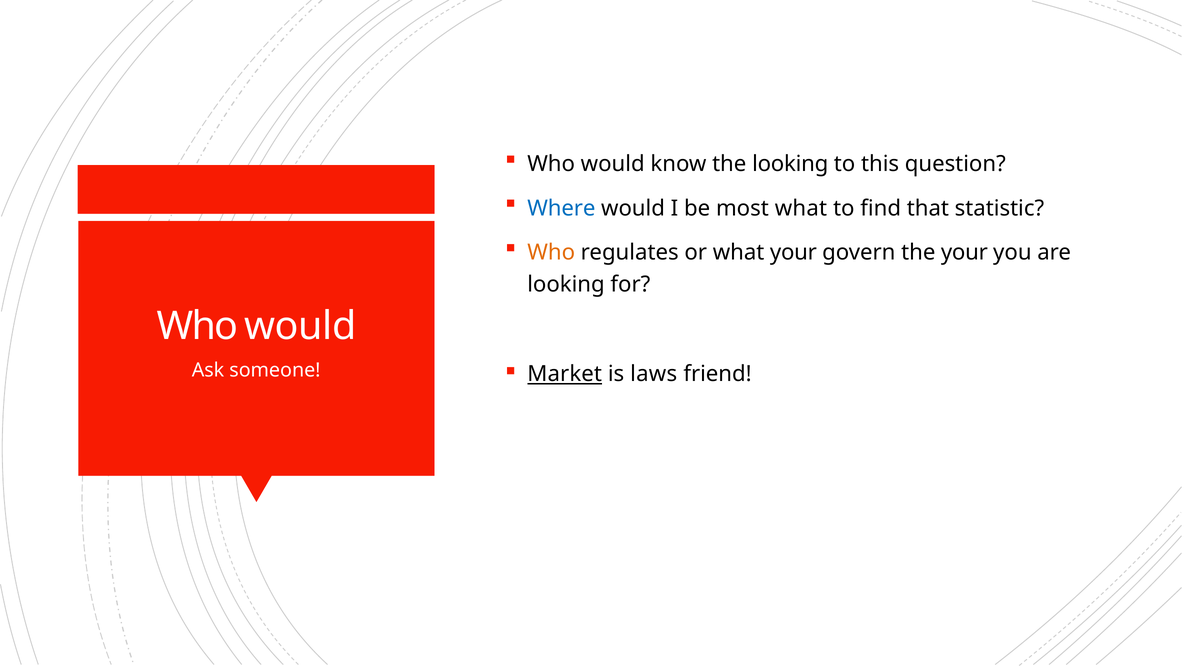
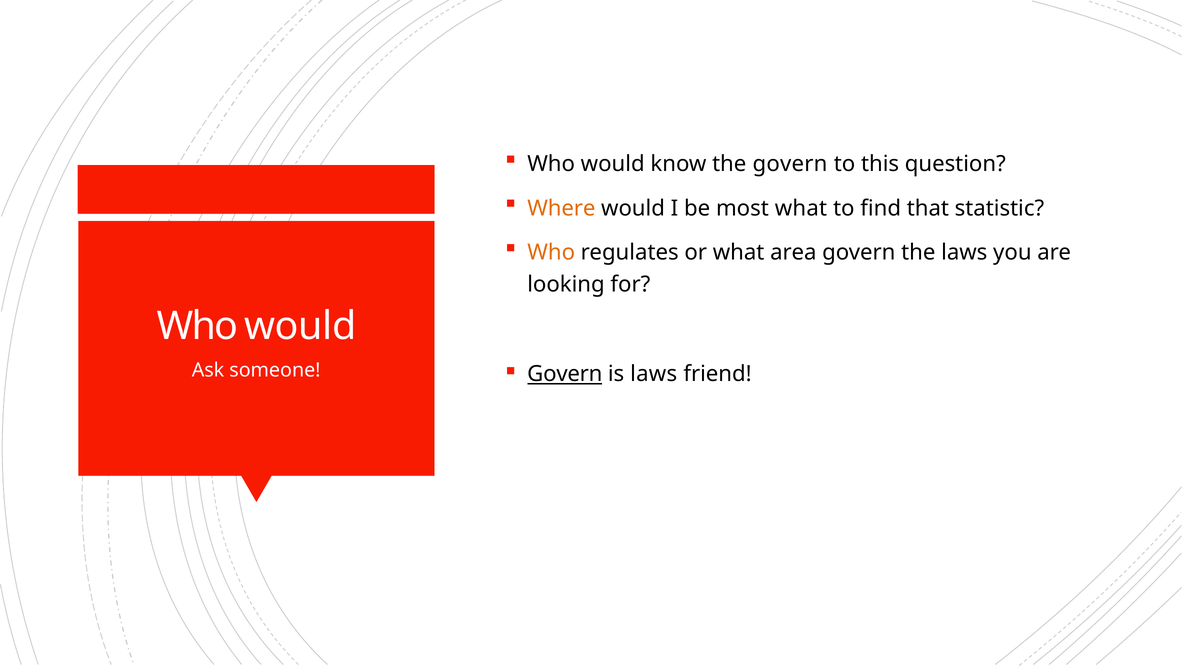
the looking: looking -> govern (790, 164)
Where colour: blue -> orange (561, 208)
what your: your -> area (793, 252)
the your: your -> laws (964, 252)
Market: Market -> Govern (565, 374)
